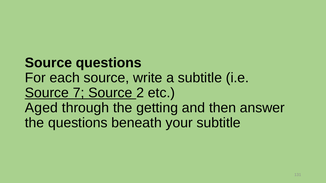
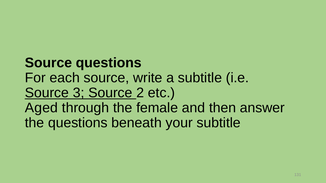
7: 7 -> 3 (79, 93)
getting: getting -> female (157, 108)
